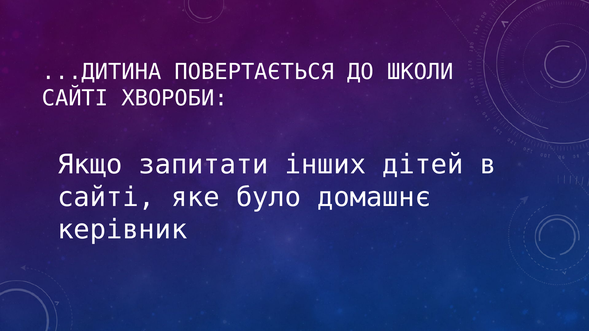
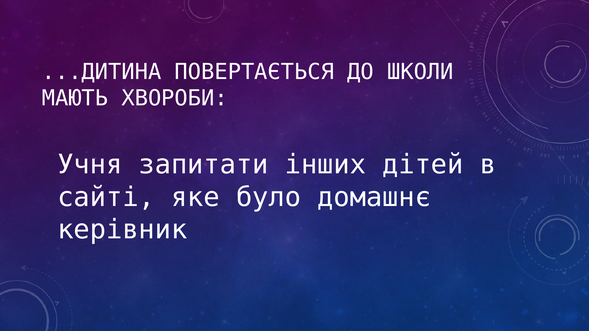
САЙТІ: САЙТІ -> МАЮТЬ (75, 98)
Якщо: Якщо -> Учня (90, 165)
